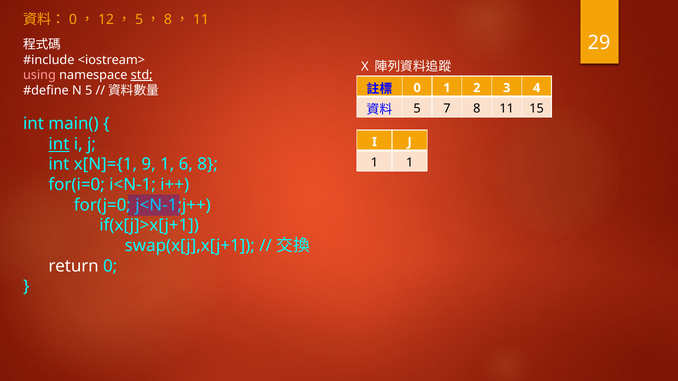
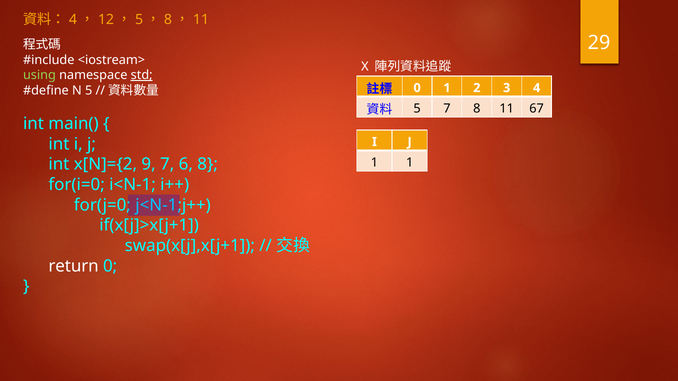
0: 0 -> 4 (73, 20)
using colour: pink -> light green (39, 75)
15: 15 -> 67 (537, 109)
int underline: present -> none (59, 144)
x[N]={1: x[N]={1 -> x[N]={2 (105, 165)
9 1: 1 -> 7 (167, 165)
